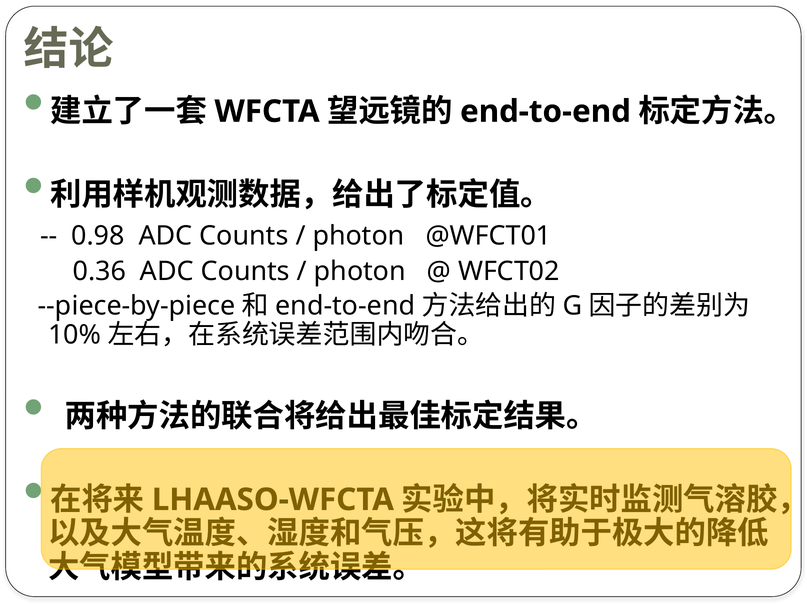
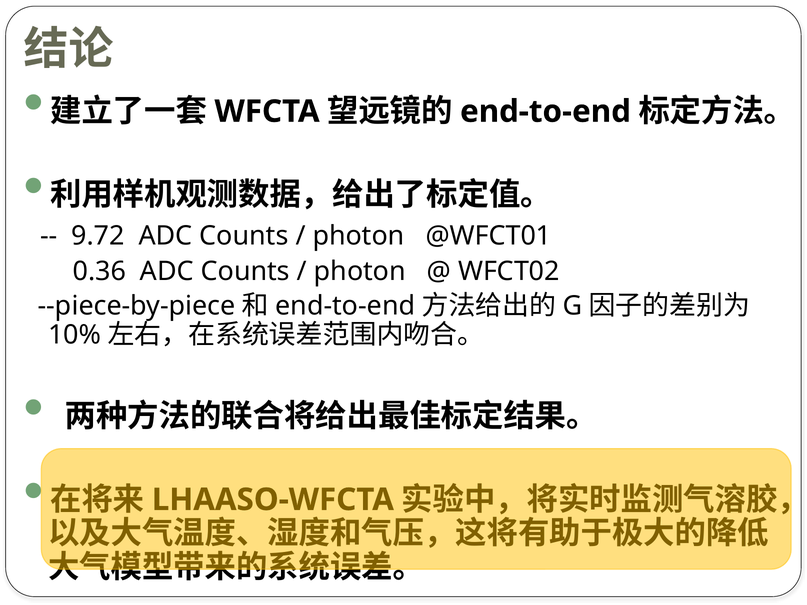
0.98: 0.98 -> 9.72 (98, 236)
